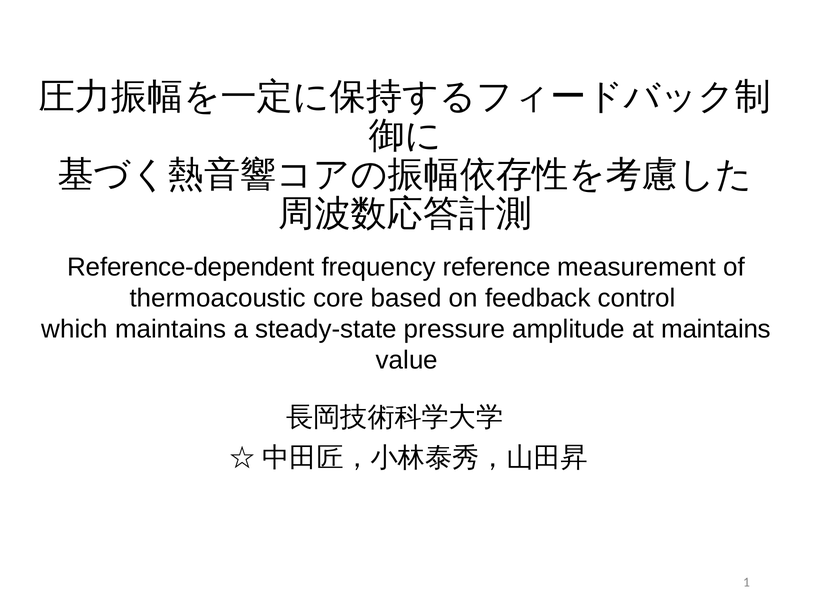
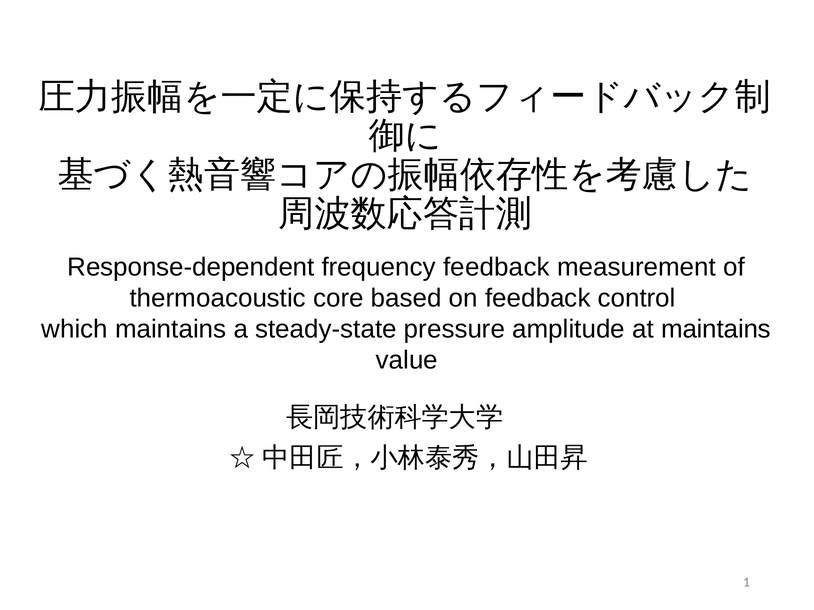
Reference-dependent: Reference-dependent -> Response-dependent (191, 267)
frequency reference: reference -> feedback (496, 267)
